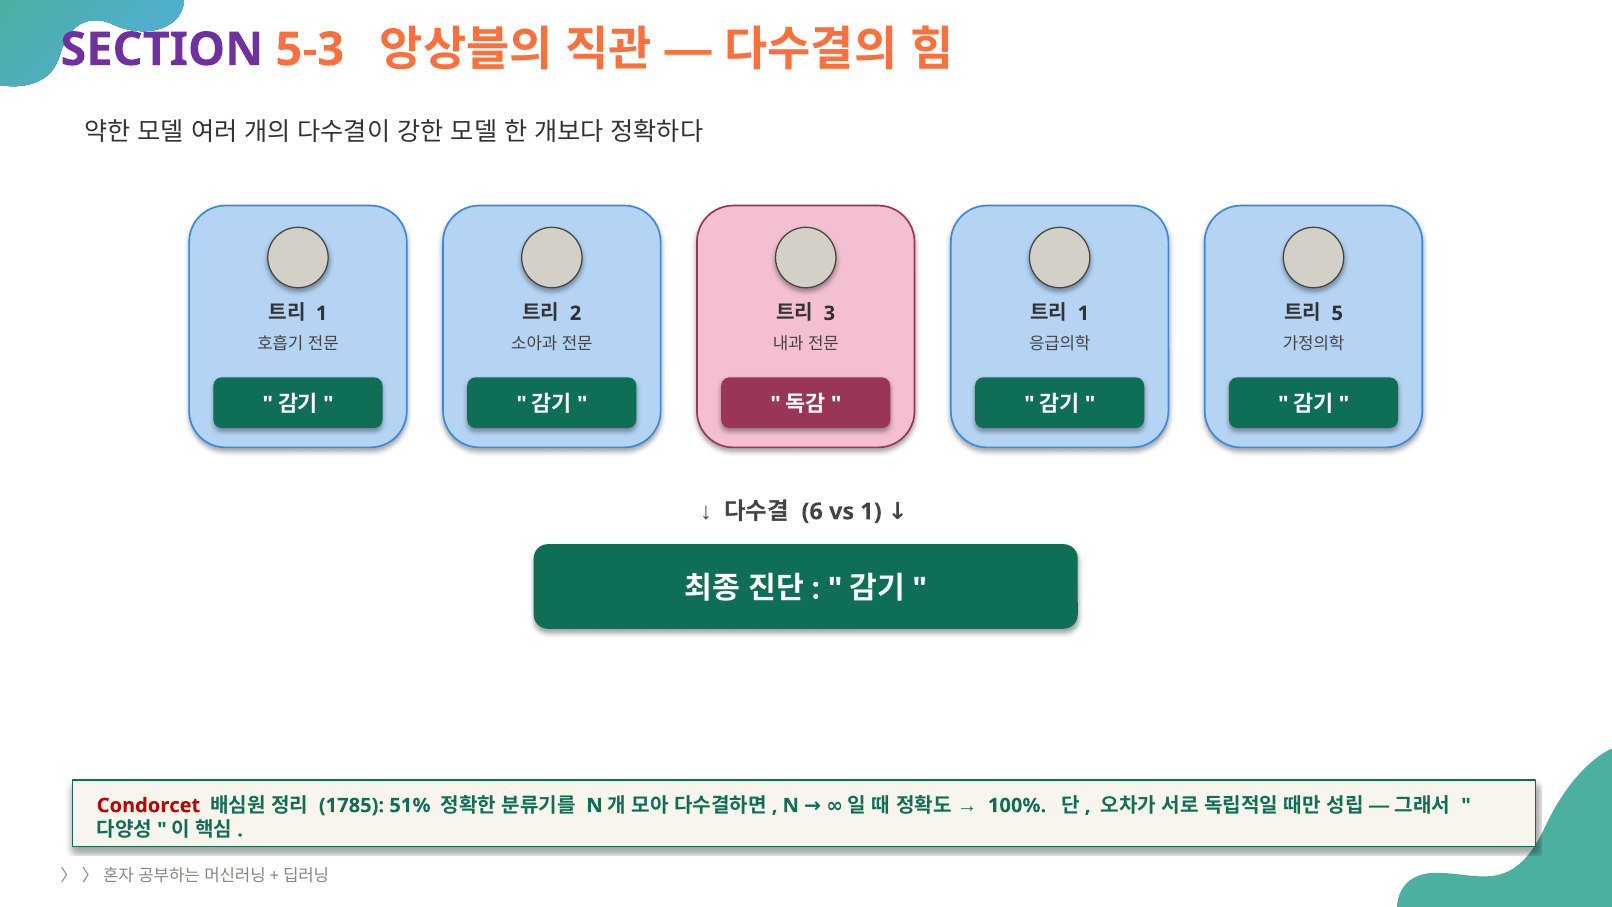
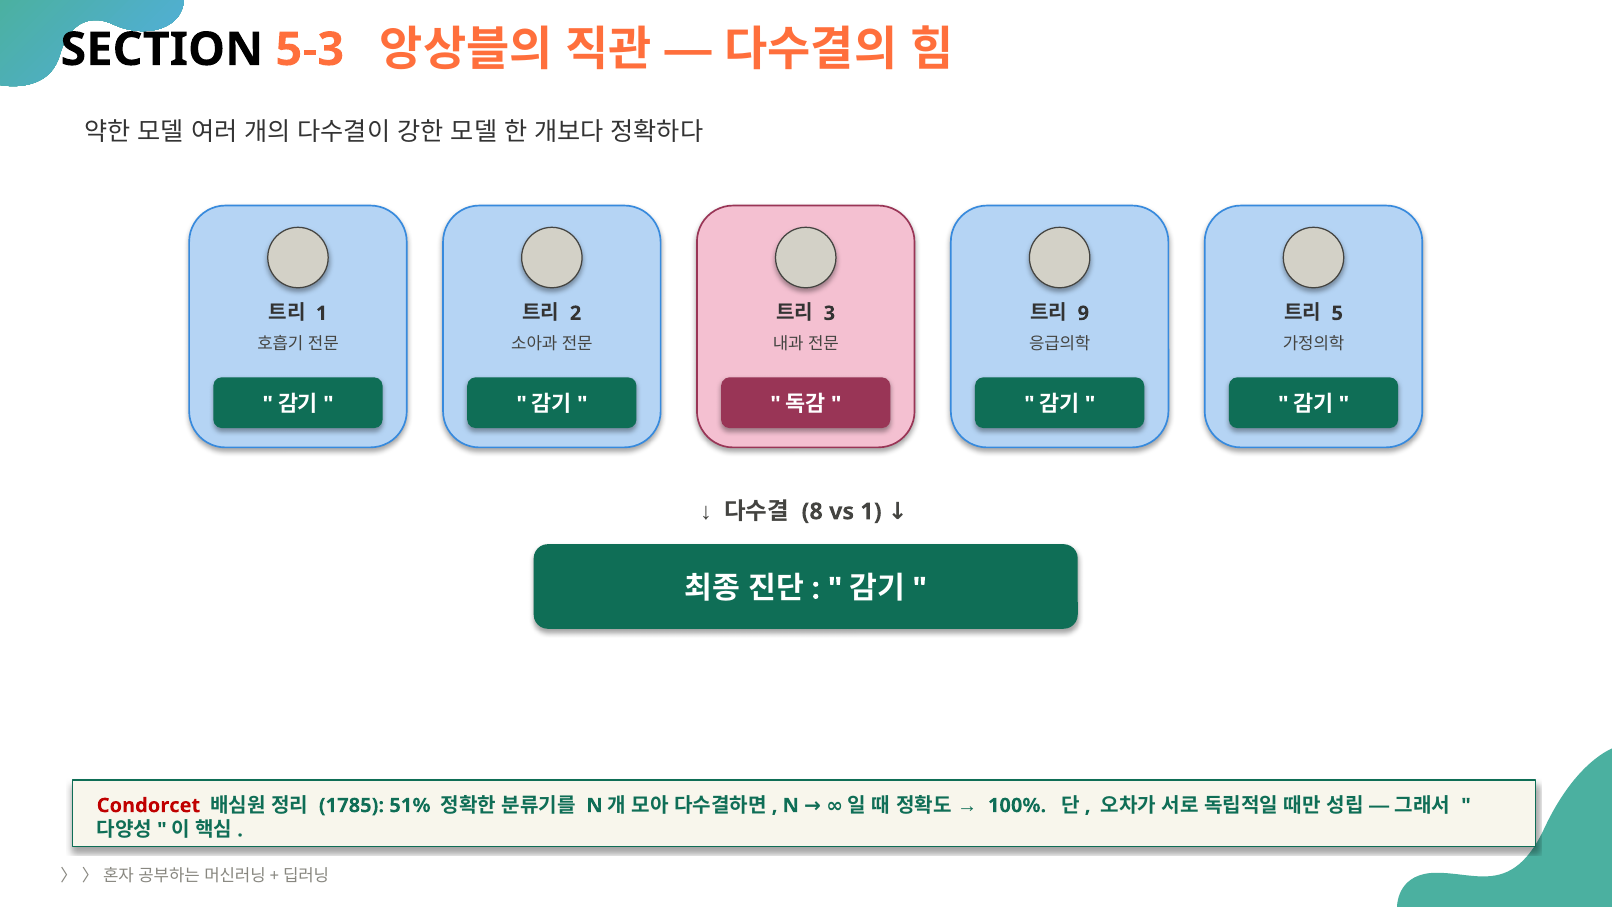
SECTION colour: purple -> black (162, 50)
1: 1 -> 9 (1083, 313)
6: 6 -> 8 (812, 511)
